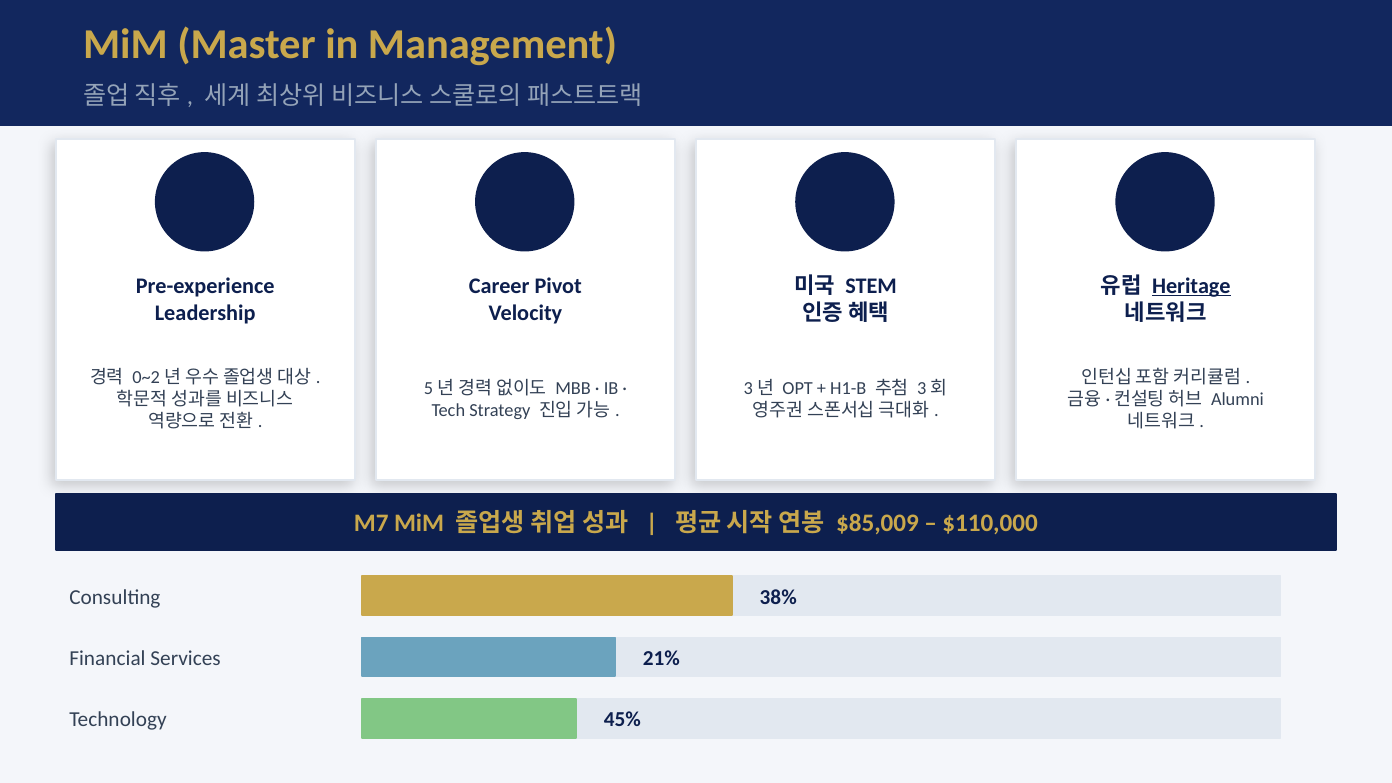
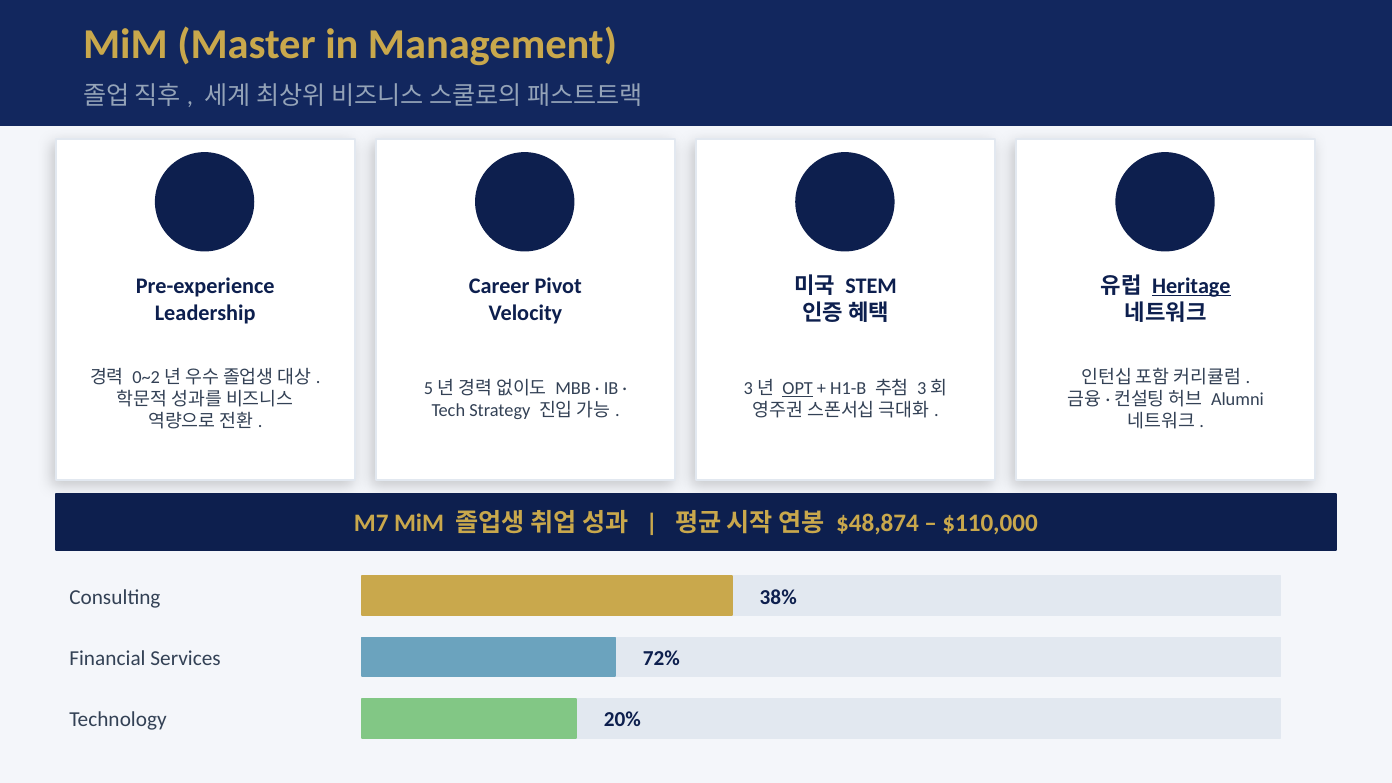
OPT underline: none -> present (798, 388)
$85,009: $85,009 -> $48,874 (878, 524)
21%: 21% -> 72% (661, 658)
45%: 45% -> 20% (622, 720)
